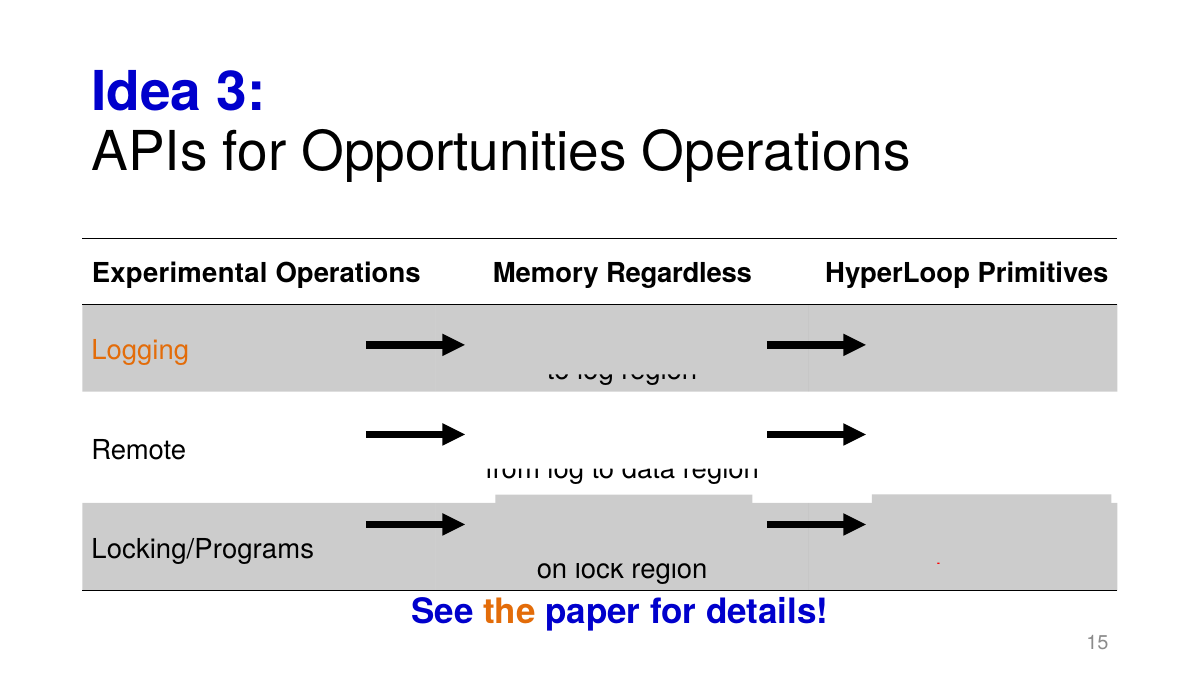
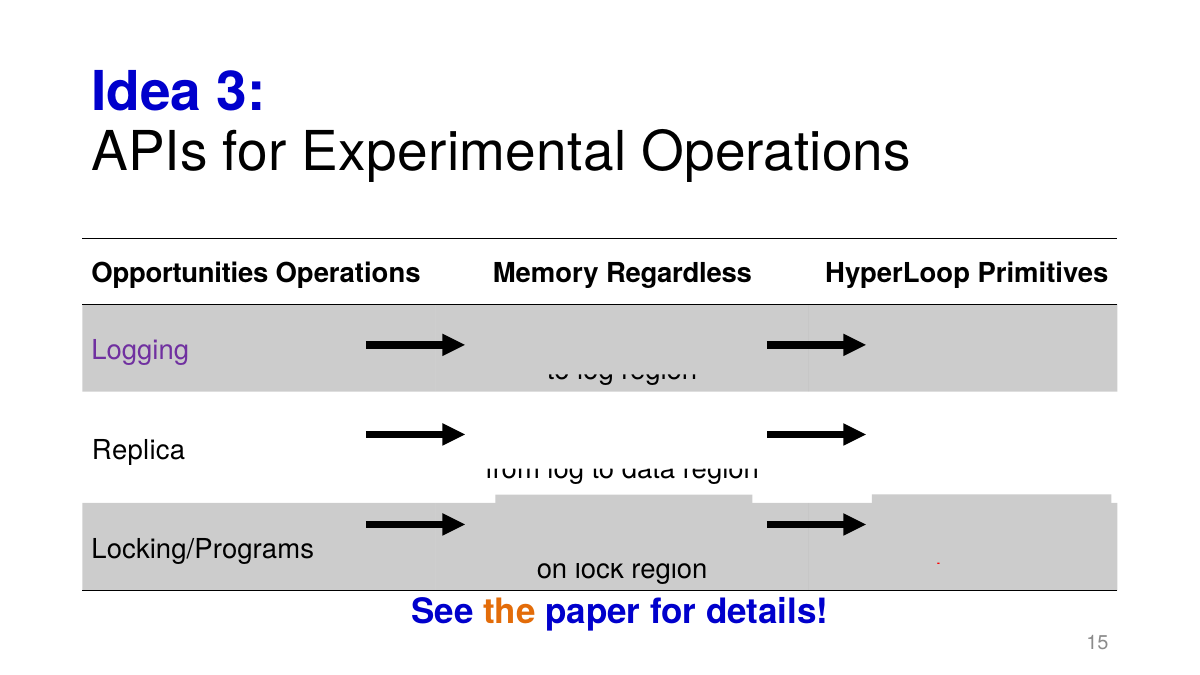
Opportunities: Opportunities -> Experimental (464, 152)
Experimental: Experimental -> Opportunities (180, 273)
Logging colour: orange -> purple (140, 351)
Remote: Remote -> Replica (139, 450)
